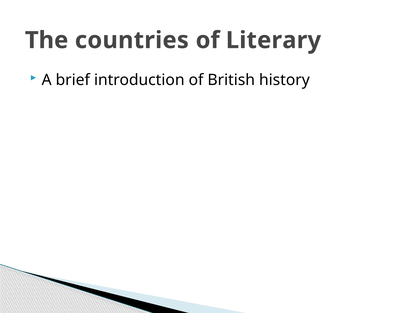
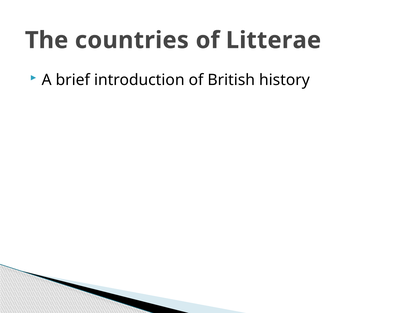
Literary: Literary -> Litterae (273, 40)
